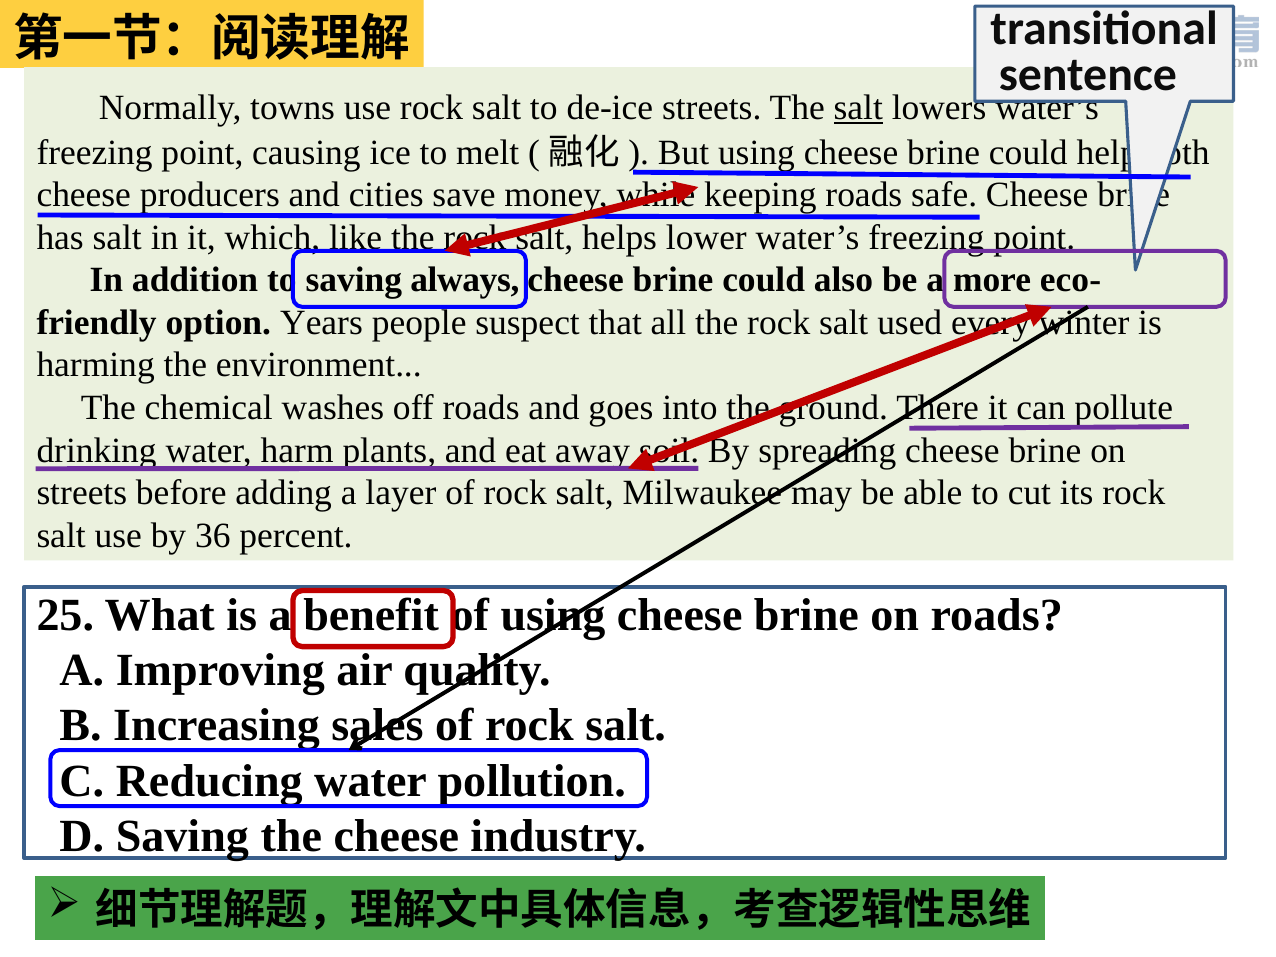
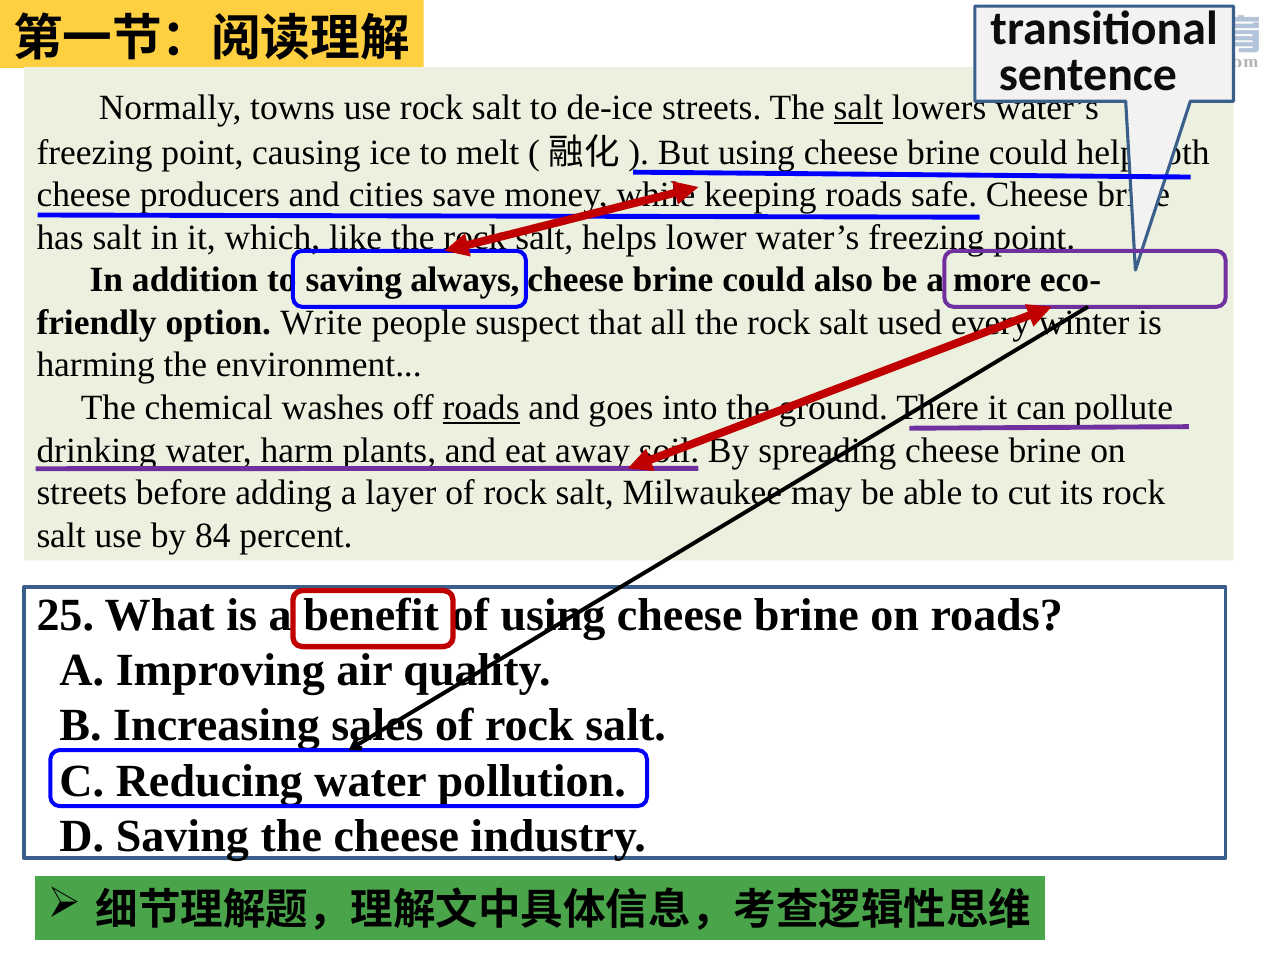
Years: Years -> Write (321, 323)
roads underline: none -> present (481, 408)
36: 36 -> 84 (213, 535)
